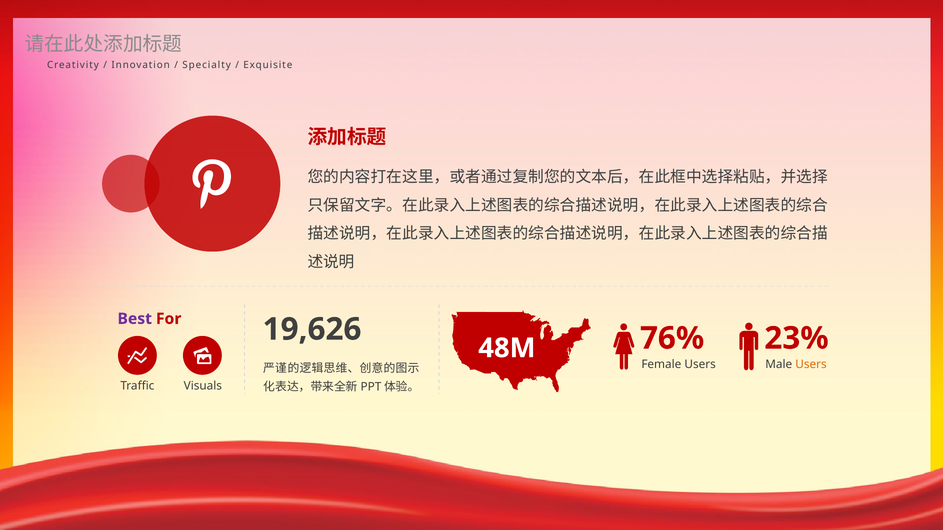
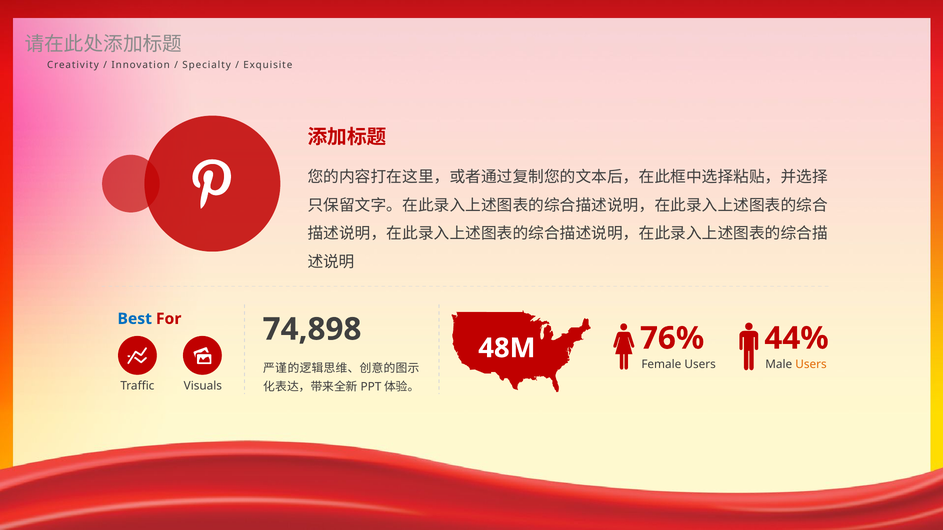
Best colour: purple -> blue (135, 319)
19,626: 19,626 -> 74,898 (312, 330)
23%: 23% -> 44% (797, 339)
